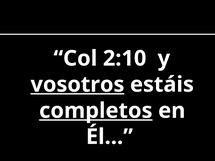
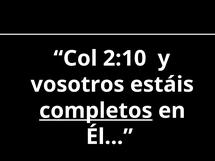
vosotros underline: present -> none (77, 85)
